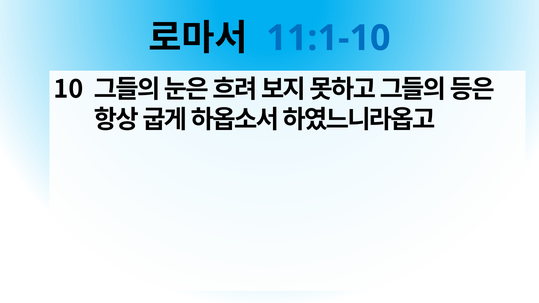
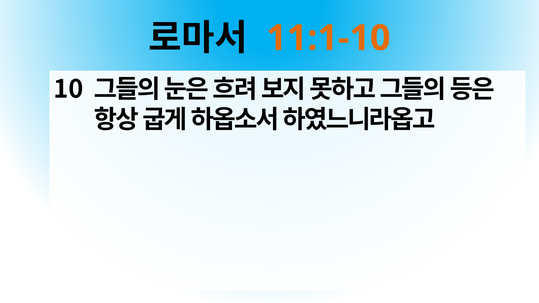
11:1-10 colour: blue -> orange (328, 38)
